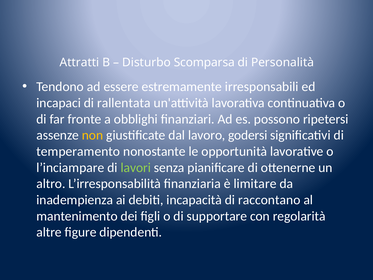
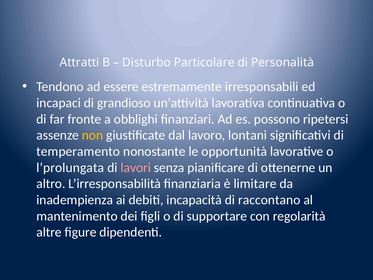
Scomparsa: Scomparsa -> Particolare (204, 62)
rallentata: rallentata -> grandioso (124, 103)
godersi: godersi -> lontani (248, 135)
l’inciampare: l’inciampare -> l’prolungata (70, 167)
lavori colour: light green -> pink (136, 167)
